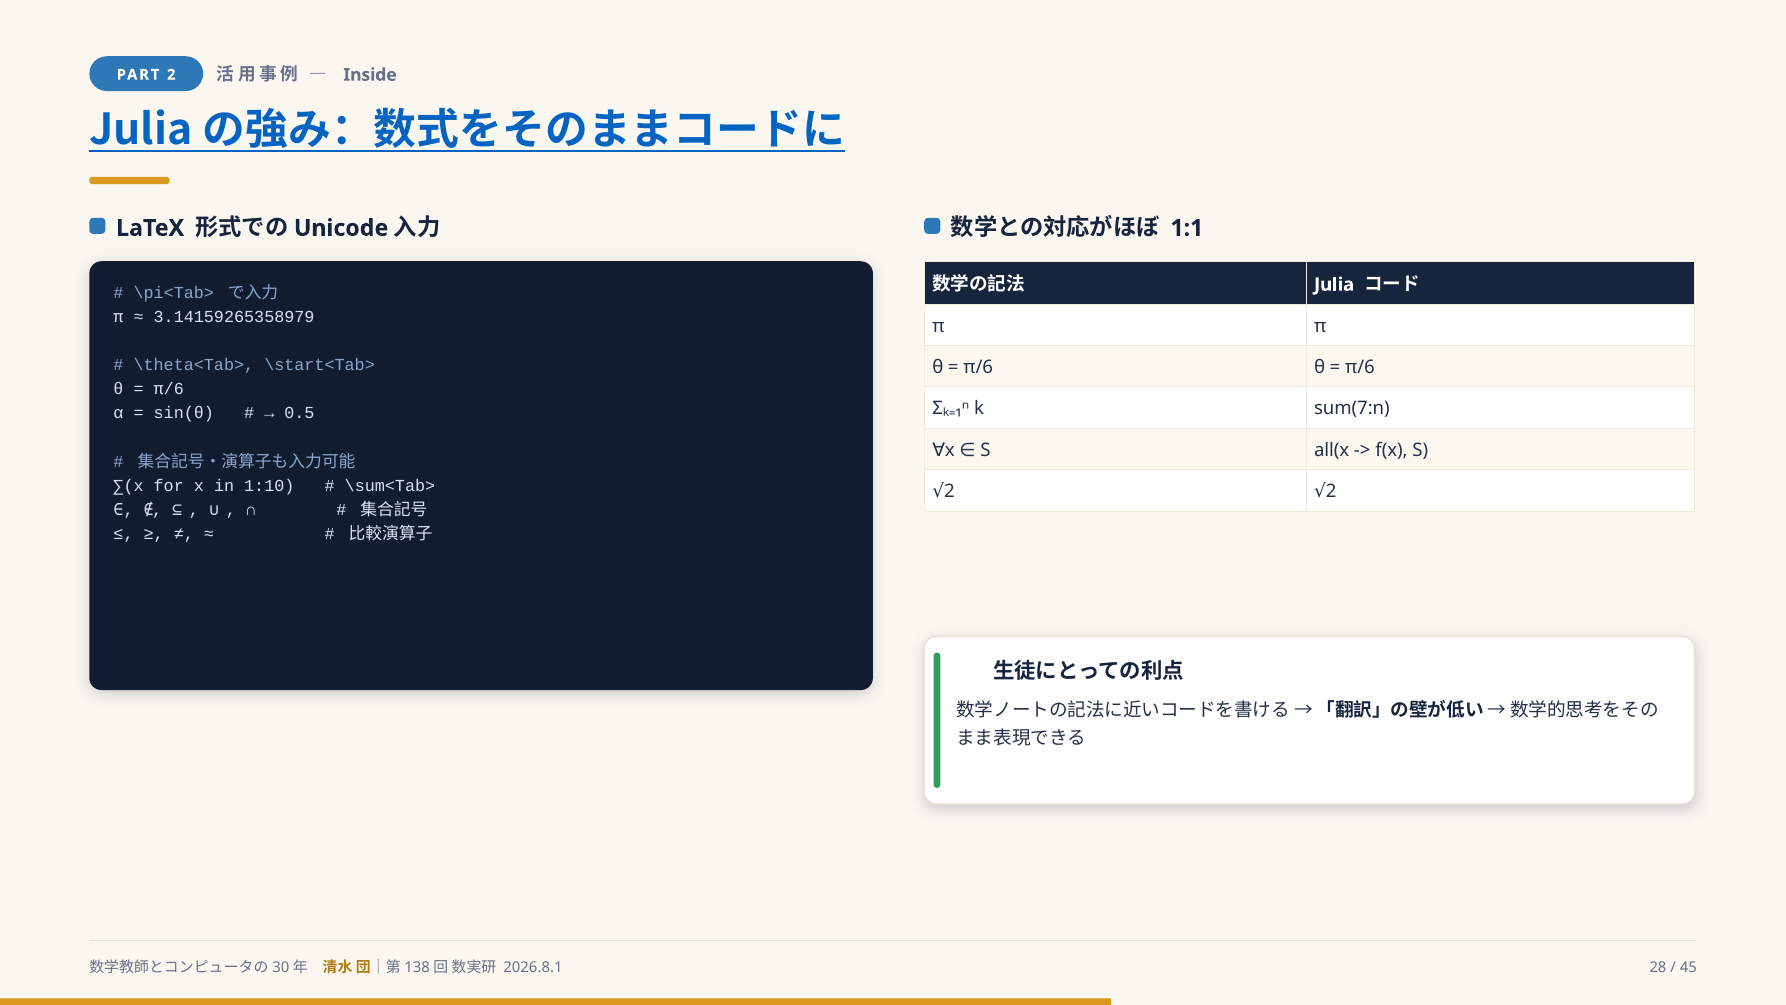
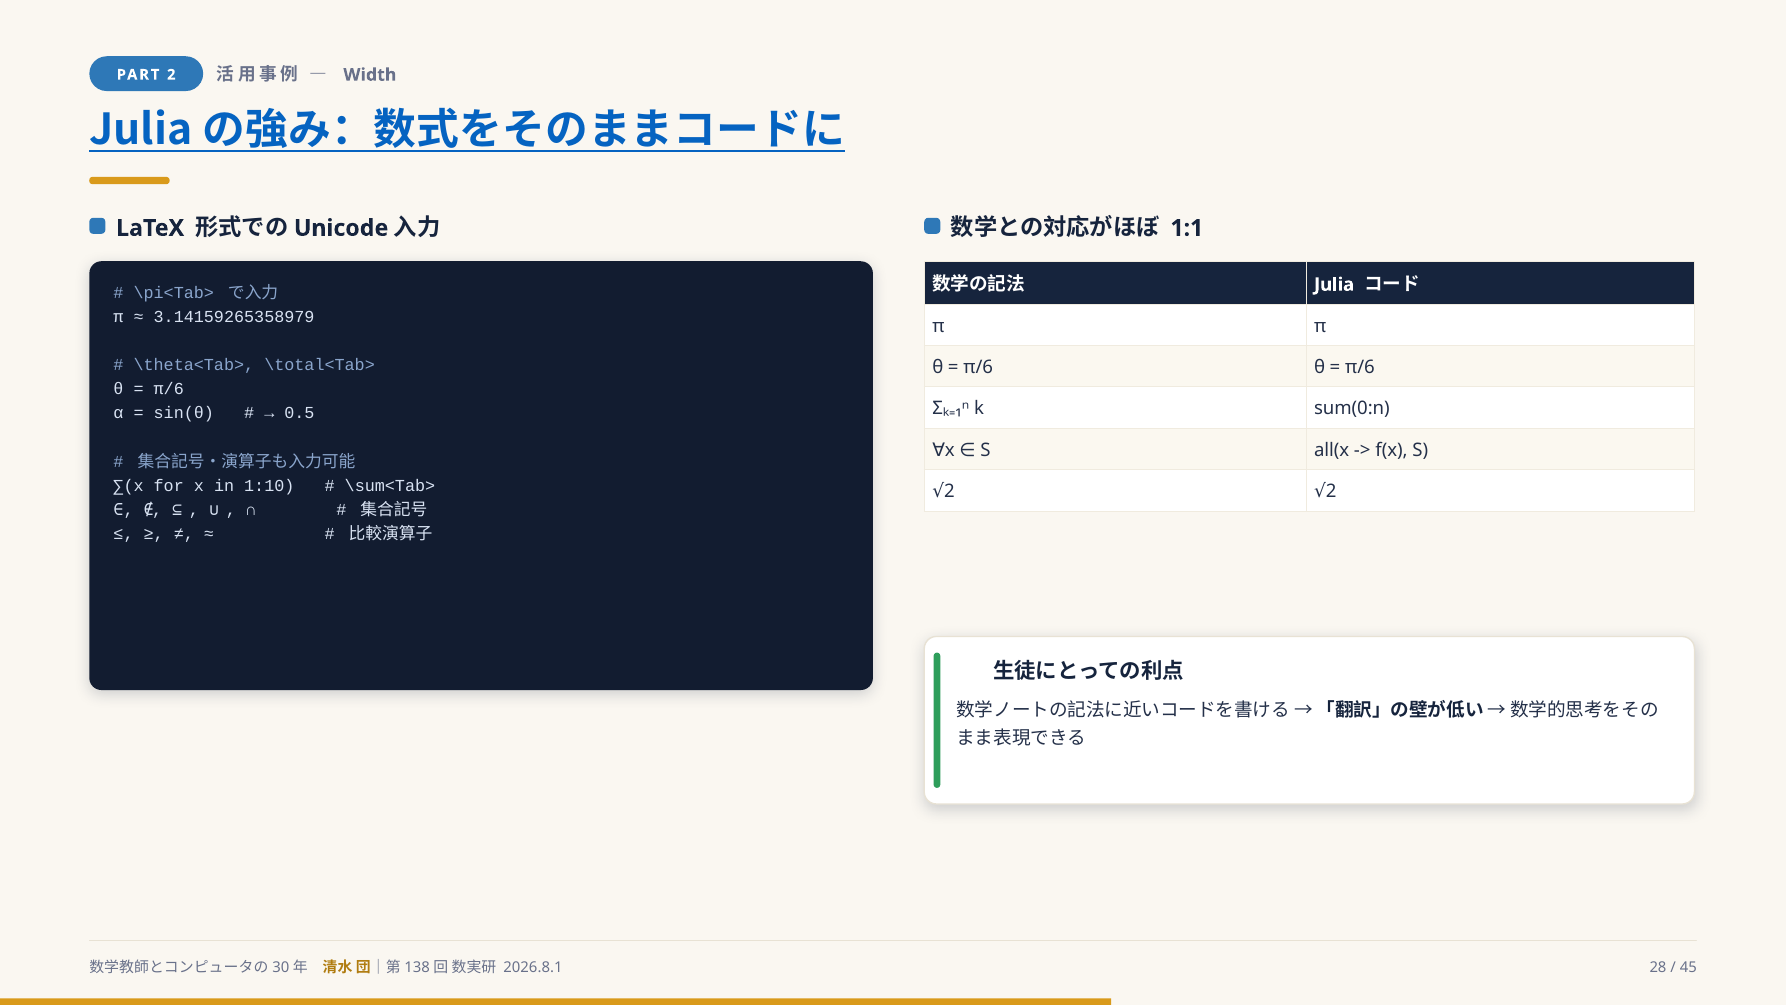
Inside: Inside -> Width (370, 75)
\start<Tab>: \start<Tab> -> \total<Tab> (320, 365)
sum(7:n: sum(7:n -> sum(0:n (1352, 409)
